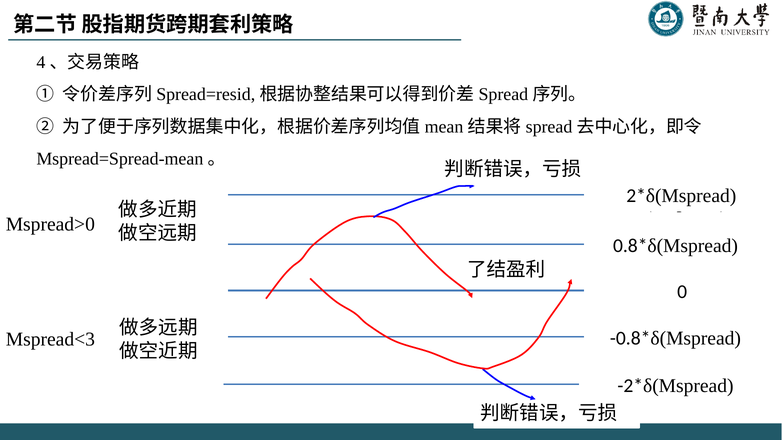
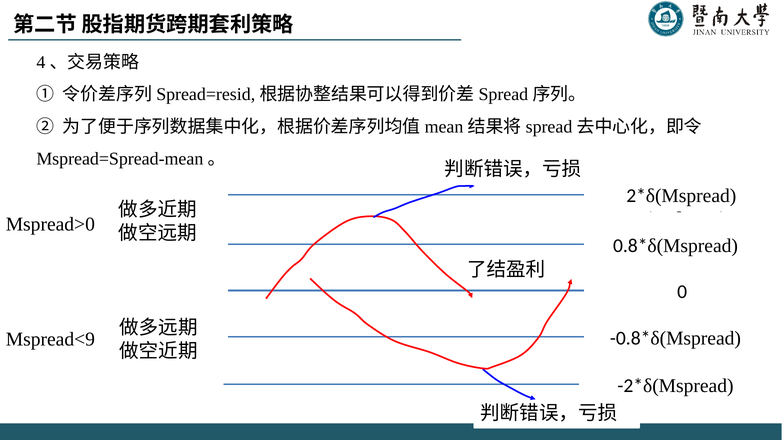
Mspread<3: Mspread<3 -> Mspread<9 (50, 339)
